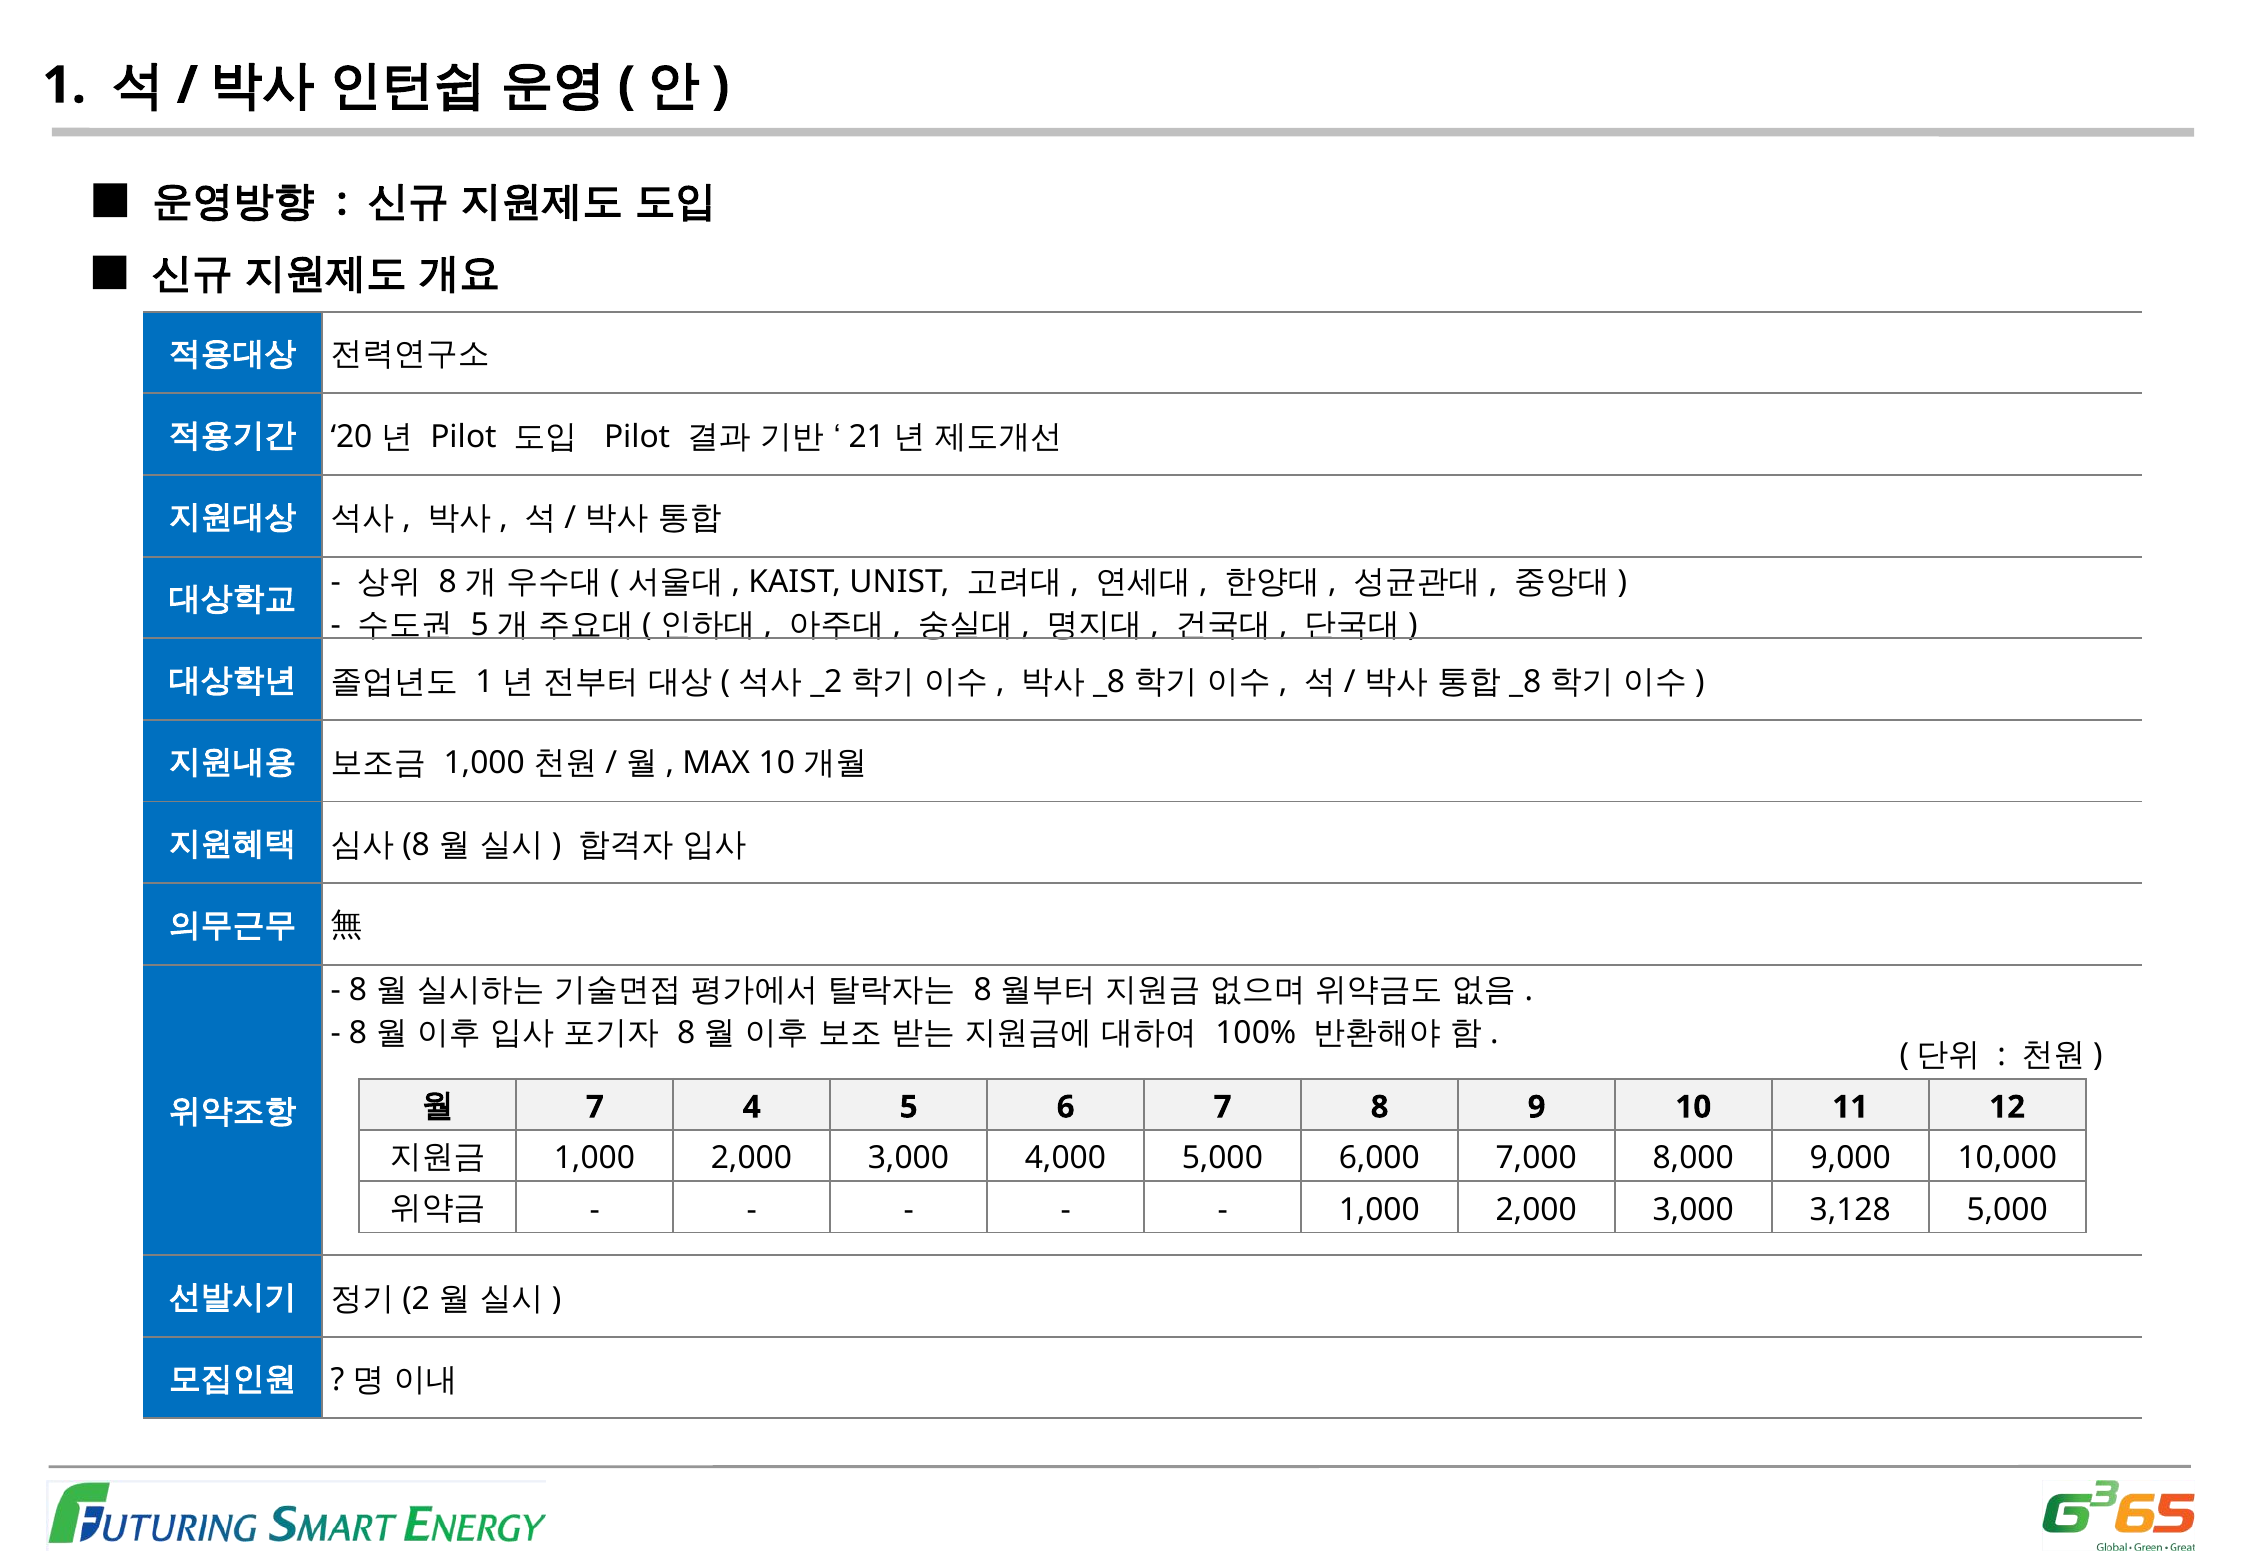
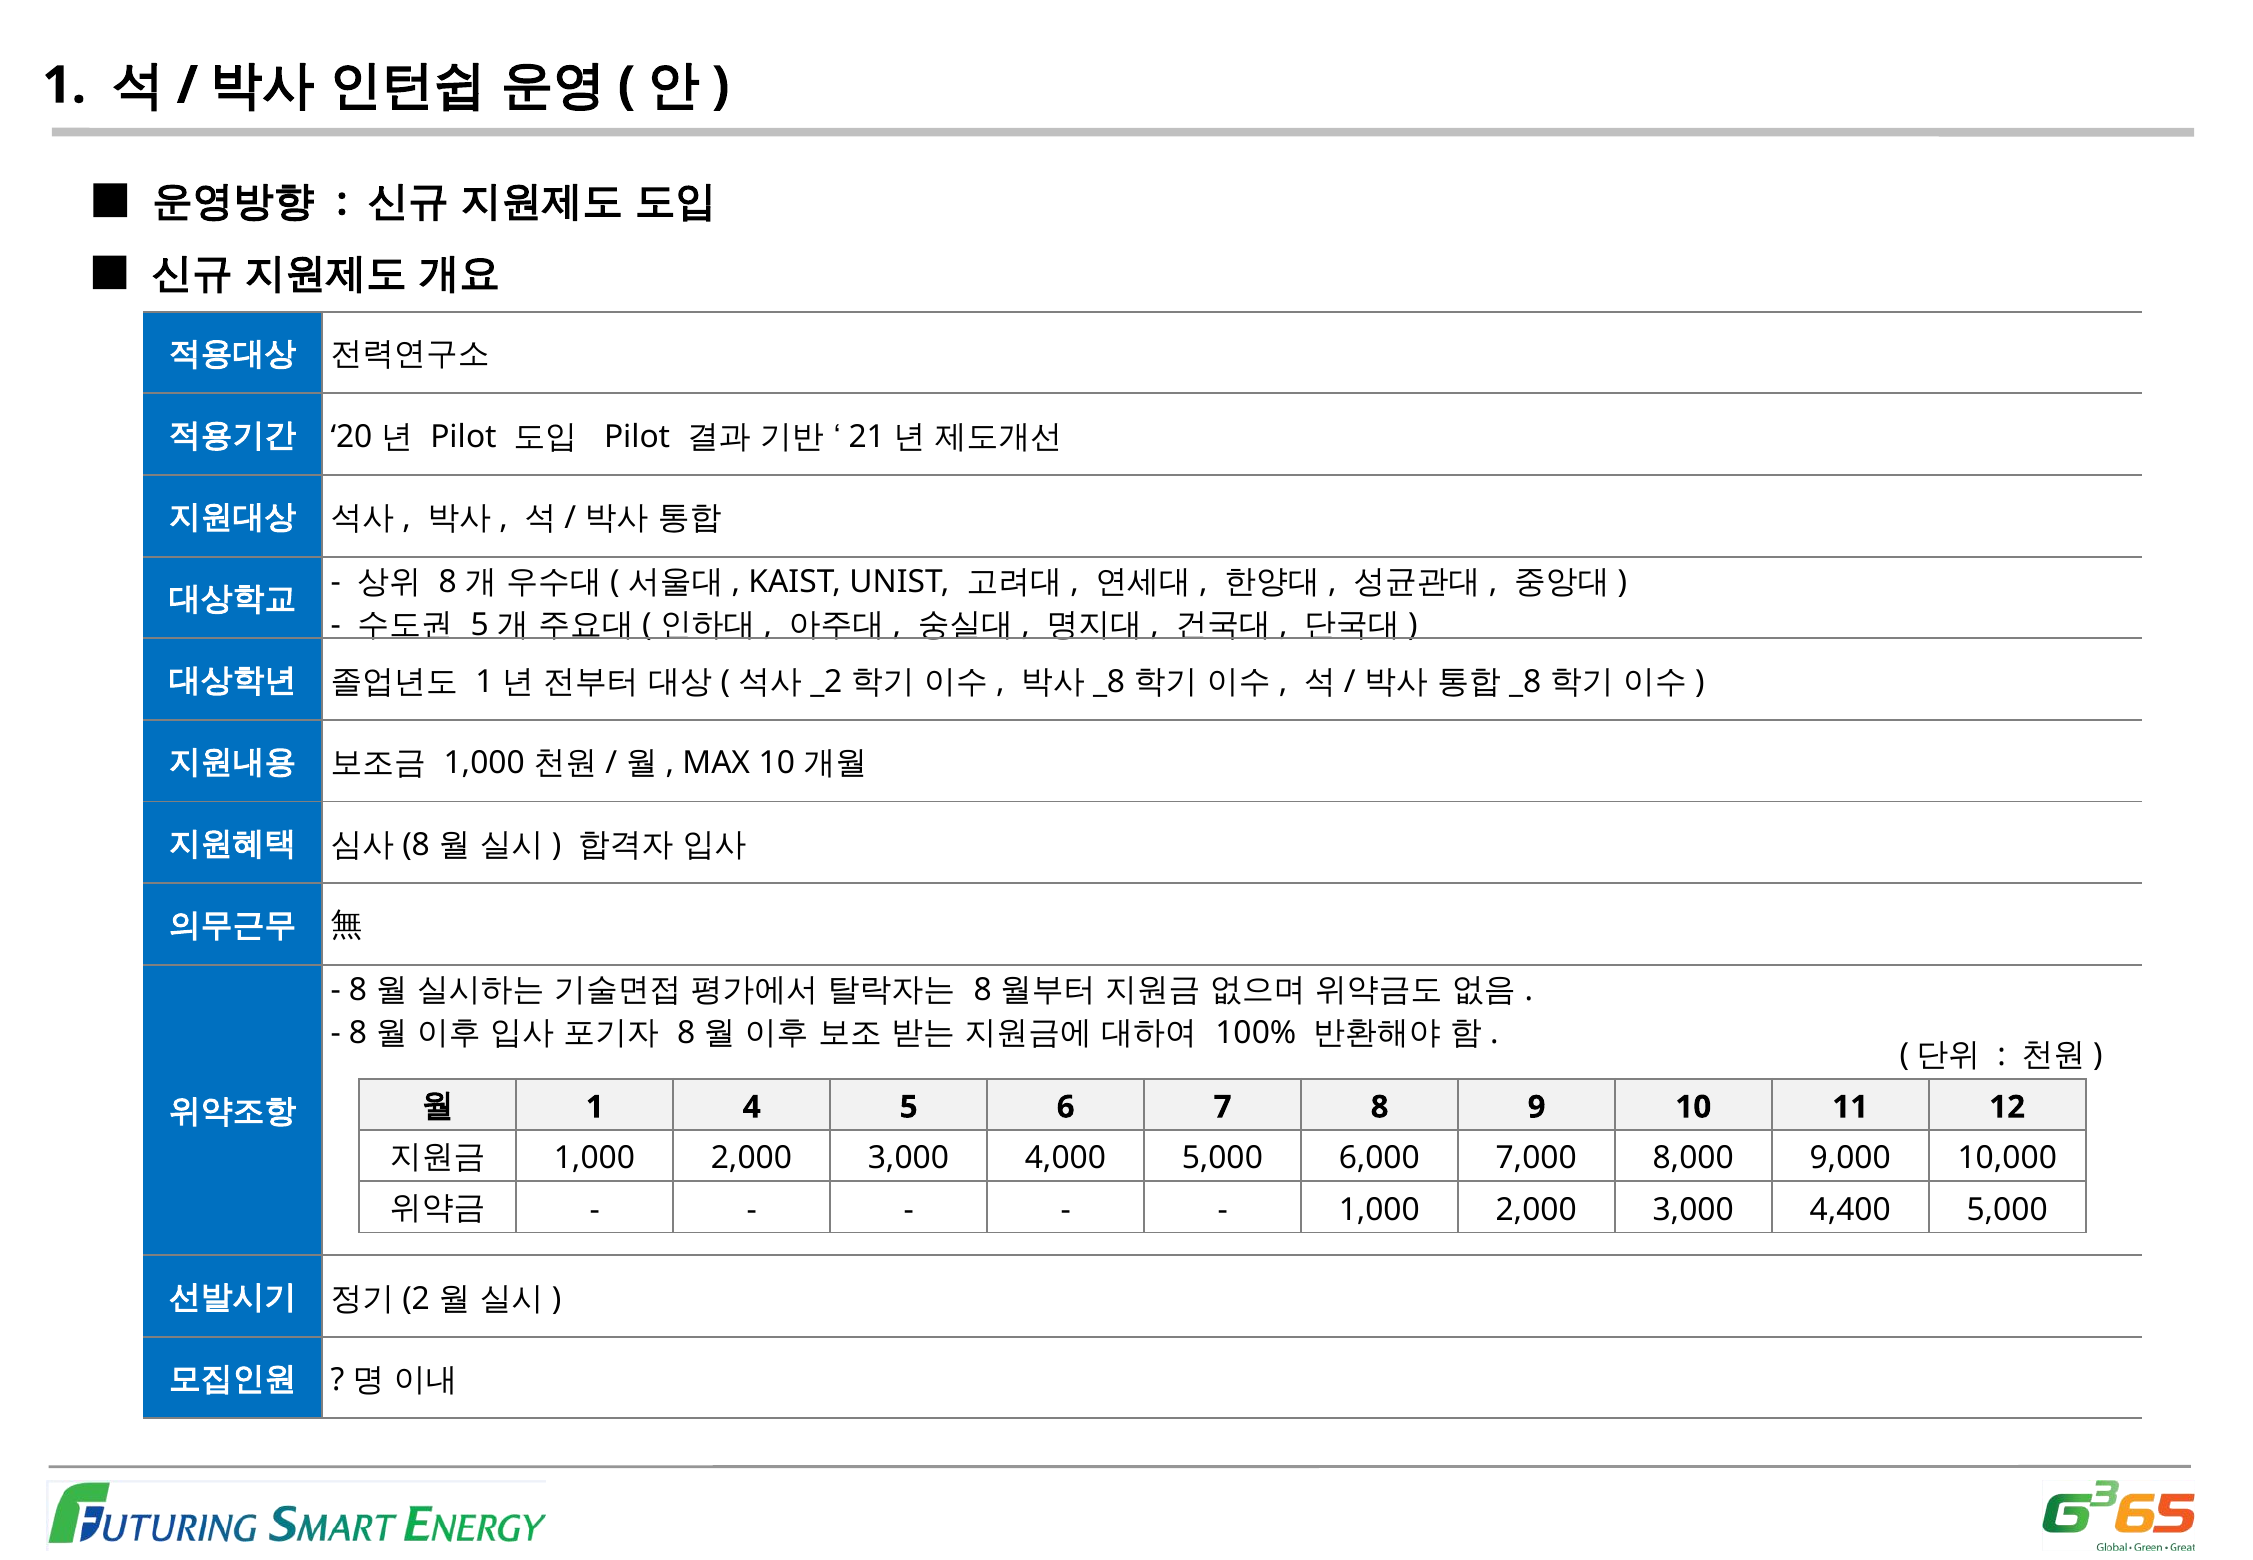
7: 7 -> 1 (595, 1107)
3,128: 3,128 -> 4,400 (1850, 1209)
